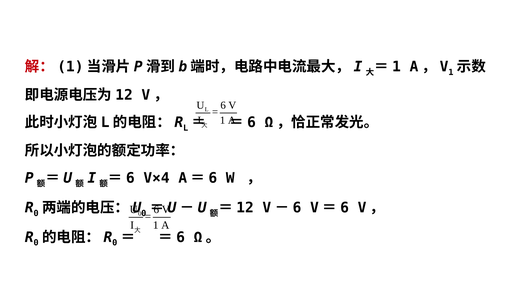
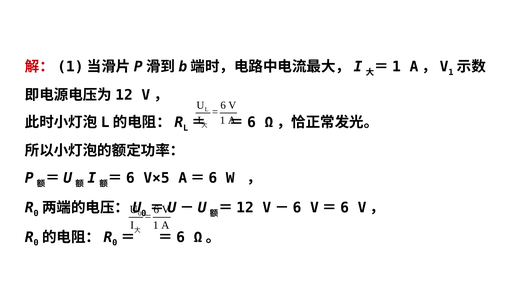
V×4: V×4 -> V×5 (157, 178)
